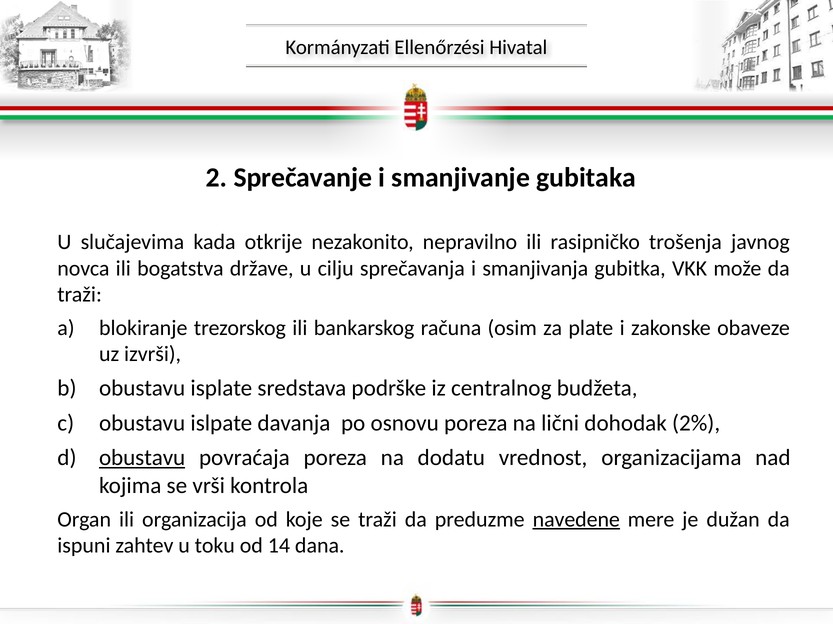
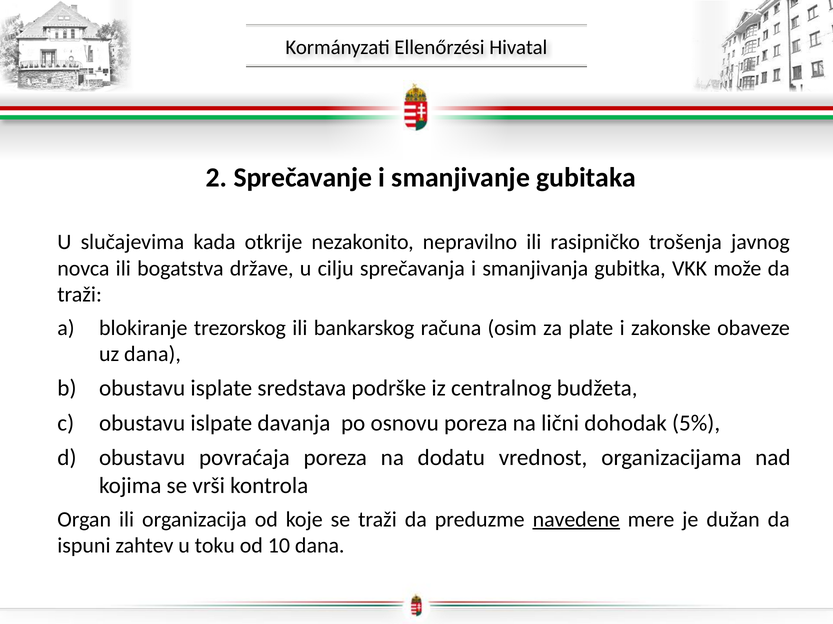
uz izvrši: izvrši -> dana (153, 355)
2%: 2% -> 5% (696, 423)
obustavu underline: present -> none (142, 458)
14: 14 -> 10 (279, 546)
